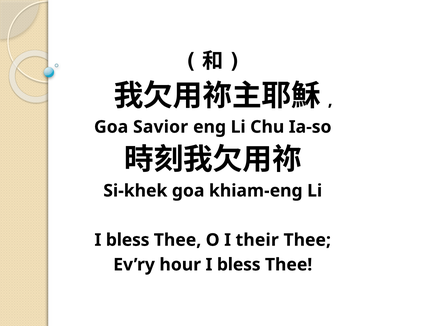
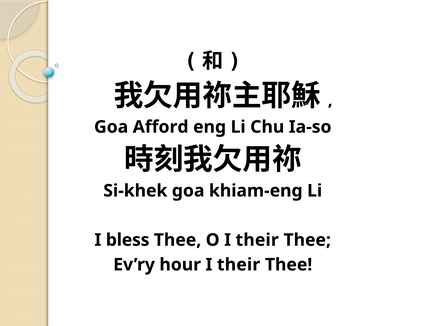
Savior: Savior -> Afford (161, 127)
hour I bless: bless -> their (239, 265)
